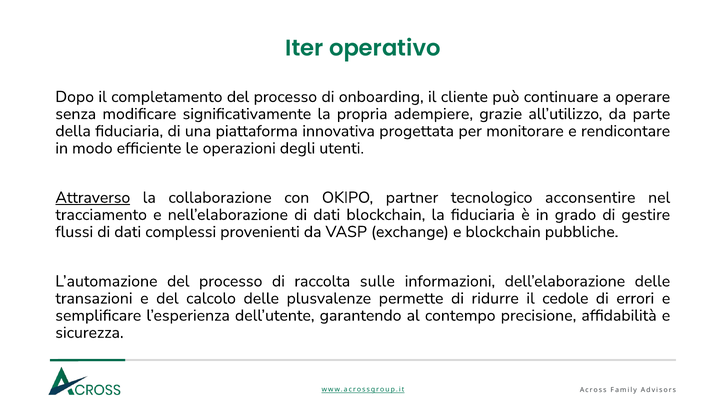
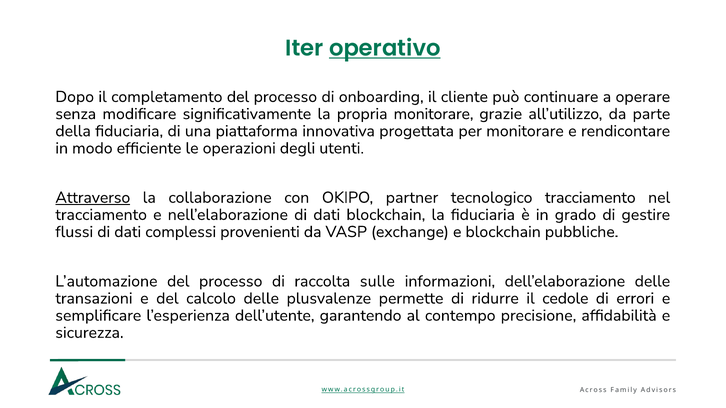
operativo underline: none -> present (385, 48)
propria adempiere: adempiere -> monitorare (434, 114)
tecnologico acconsentire: acconsentire -> tracciamento (590, 198)
